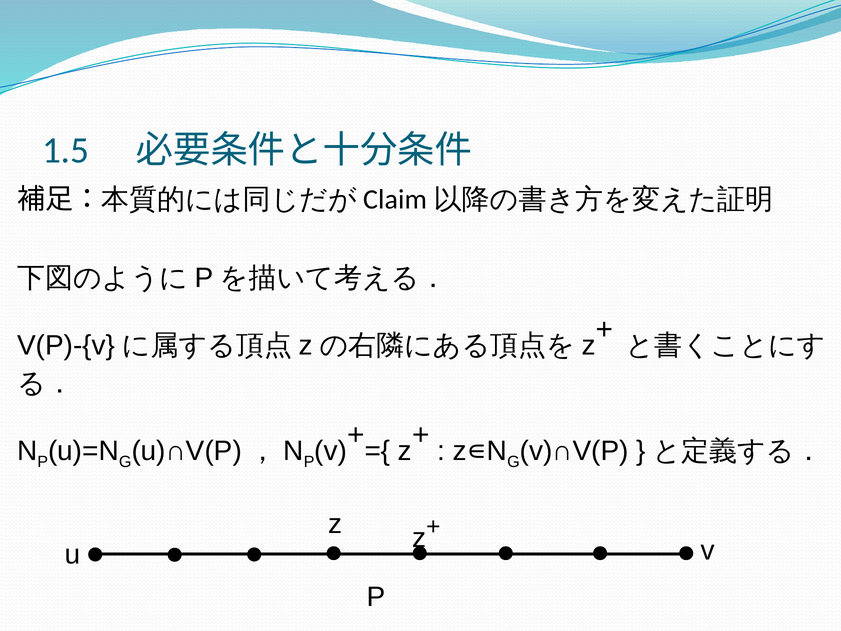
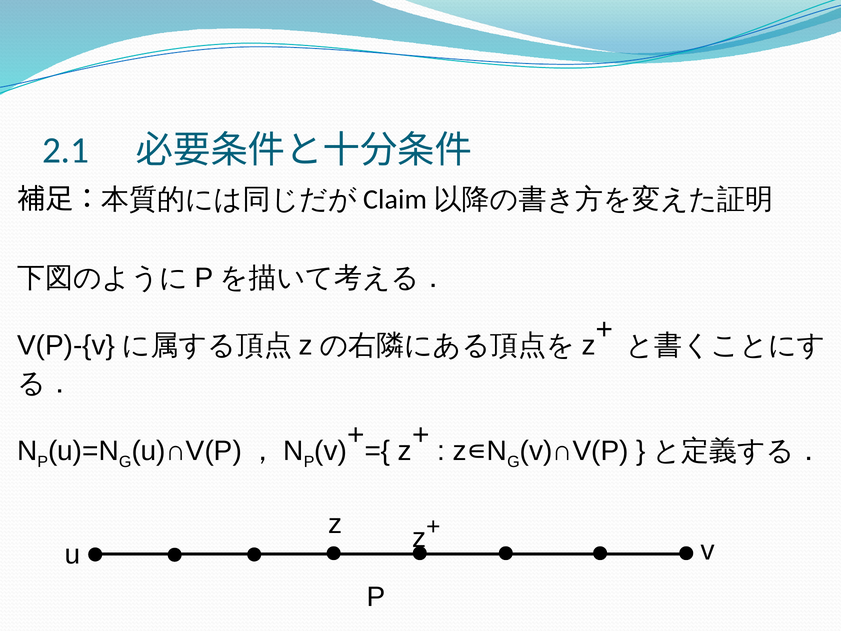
1.5: 1.5 -> 2.1 (66, 150)
